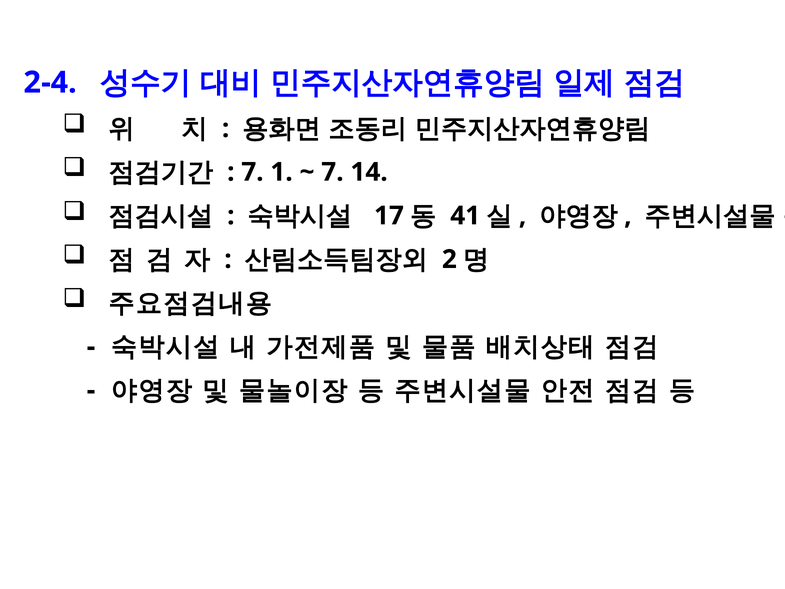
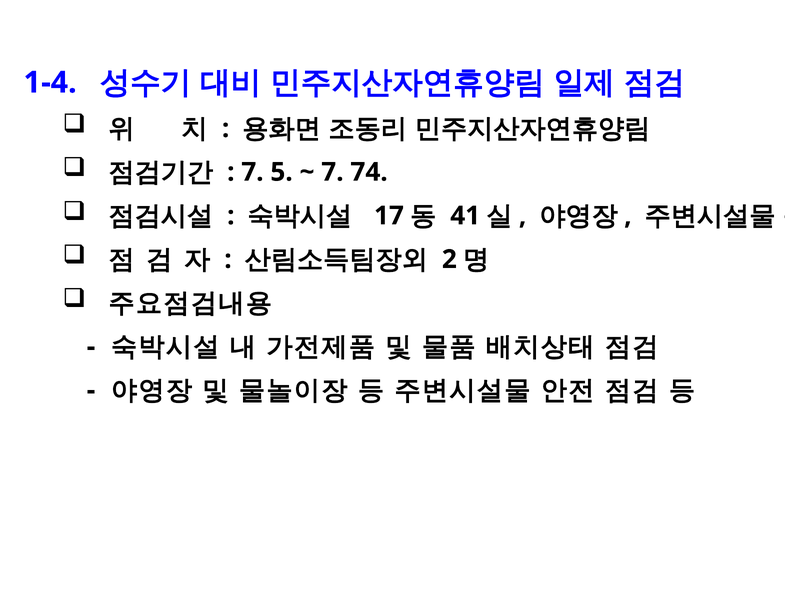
2-4: 2-4 -> 1-4 (50, 82)
1: 1 -> 5 (282, 172)
14: 14 -> 74 (369, 172)
